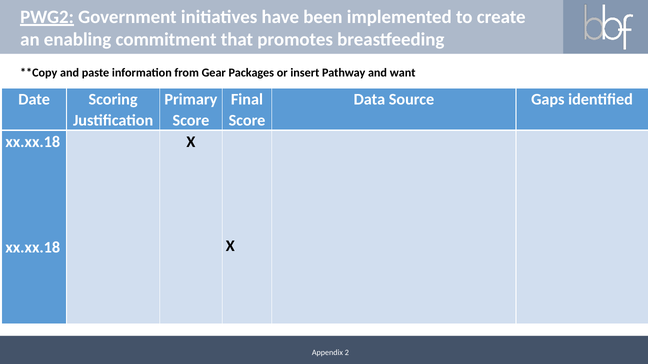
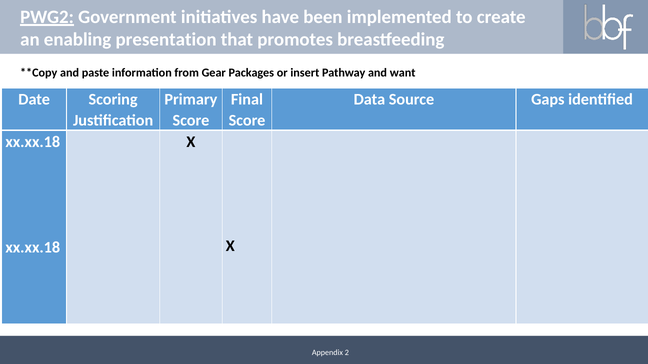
commitment: commitment -> presentation (166, 40)
